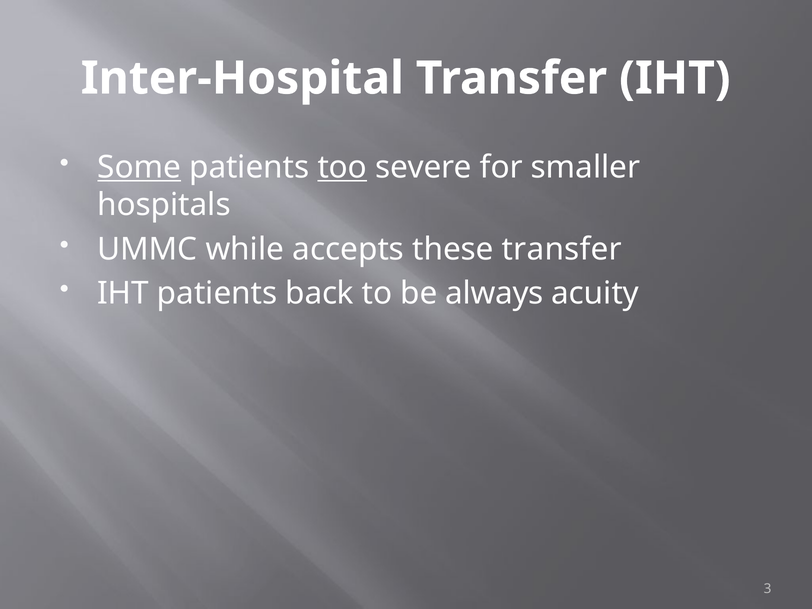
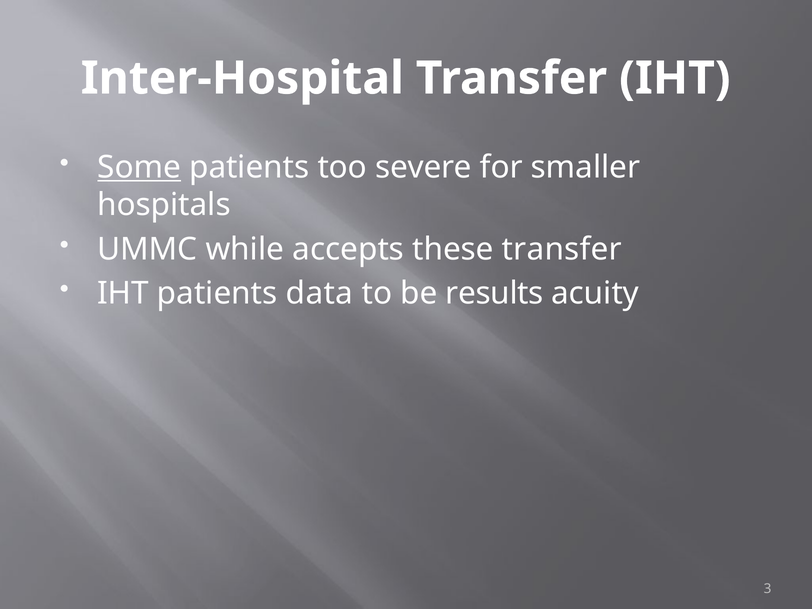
too underline: present -> none (342, 167)
back: back -> data (319, 293)
always: always -> results (494, 293)
